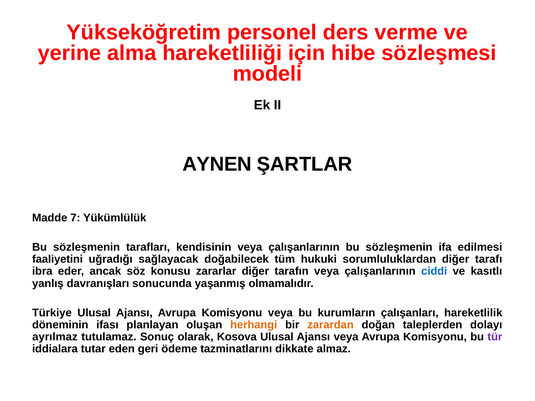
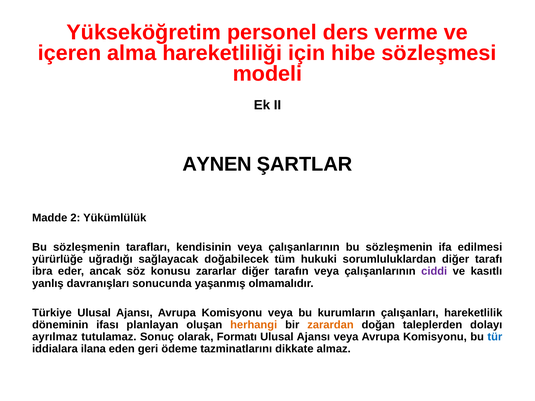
yerine: yerine -> içeren (70, 53)
7: 7 -> 2 (75, 218)
faaliyetini: faaliyetini -> yürürlüğe (57, 259)
ciddi colour: blue -> purple (434, 271)
Kosova: Kosova -> Formatı (237, 337)
tür colour: purple -> blue (495, 337)
tutar: tutar -> ilana (93, 349)
